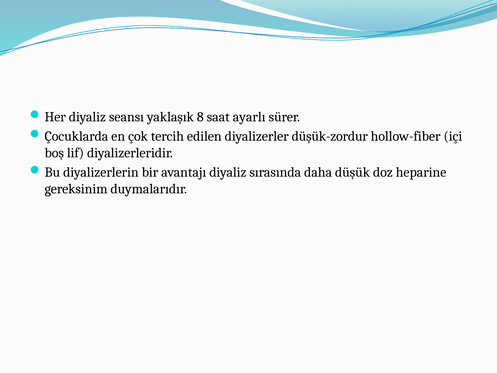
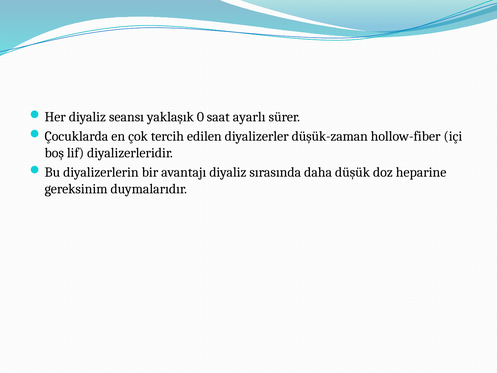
8: 8 -> 0 (200, 117)
düşük-zordur: düşük-zordur -> düşük-zaman (330, 136)
